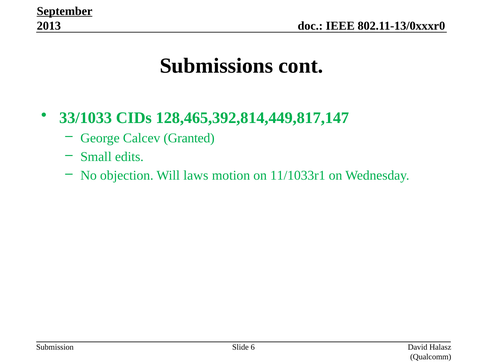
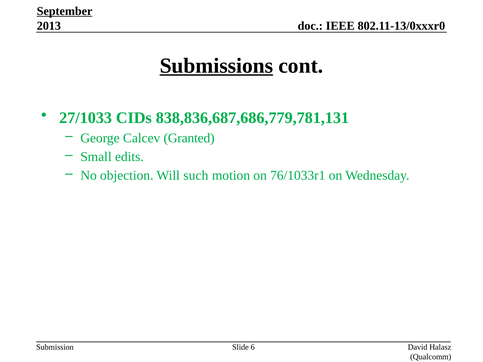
Submissions underline: none -> present (216, 66)
33/1033: 33/1033 -> 27/1033 (86, 118)
128,465,392,814,449,817,147: 128,465,392,814,449,817,147 -> 838,836,687,686,779,781,131 (252, 118)
laws: laws -> such (196, 176)
11/1033r1: 11/1033r1 -> 76/1033r1 (298, 176)
